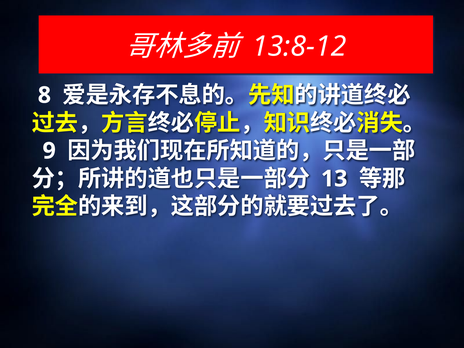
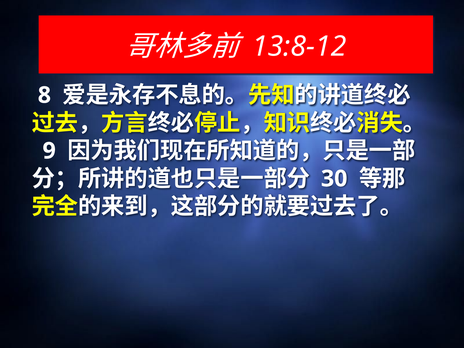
13: 13 -> 30 (334, 179)
